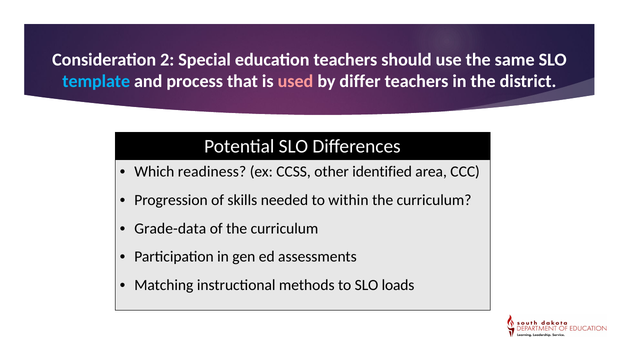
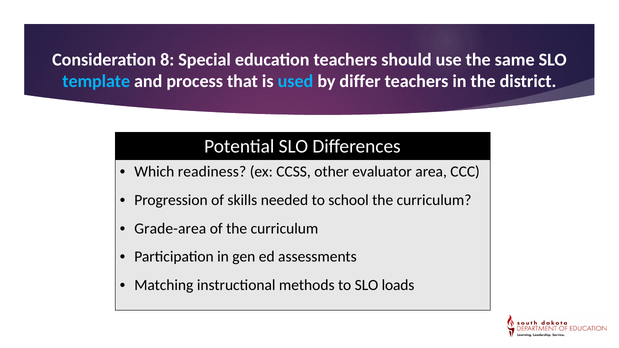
2: 2 -> 8 (167, 60)
used colour: pink -> light blue (295, 82)
identified: identified -> evaluator (382, 172)
within: within -> school (349, 200)
Grade-data: Grade-data -> Grade-area (170, 229)
